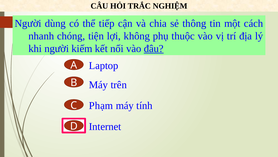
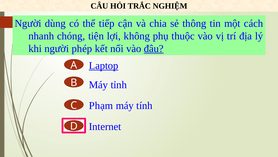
kiếm: kiếm -> phép (82, 48)
Laptop underline: none -> present (104, 65)
trên: trên -> tỉnh (119, 84)
